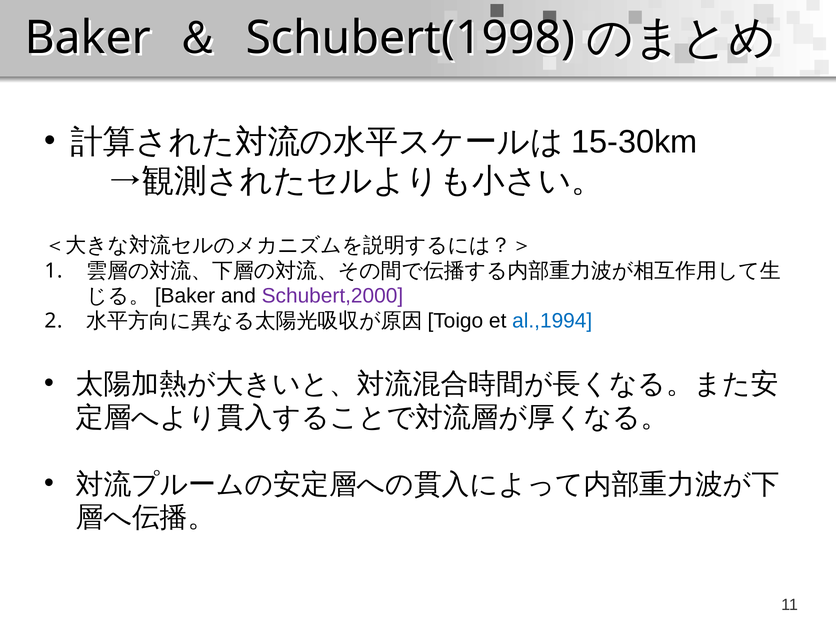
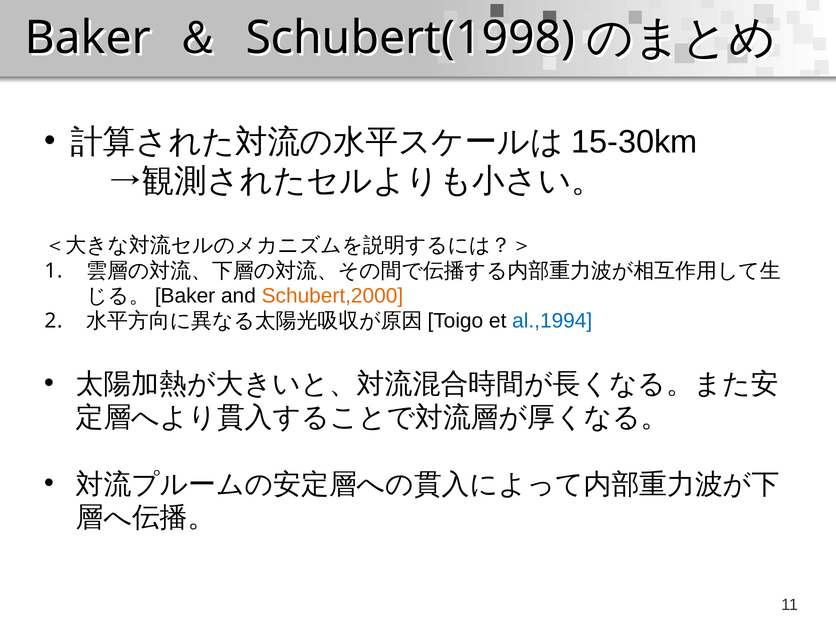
Schubert,2000 colour: purple -> orange (332, 296)
